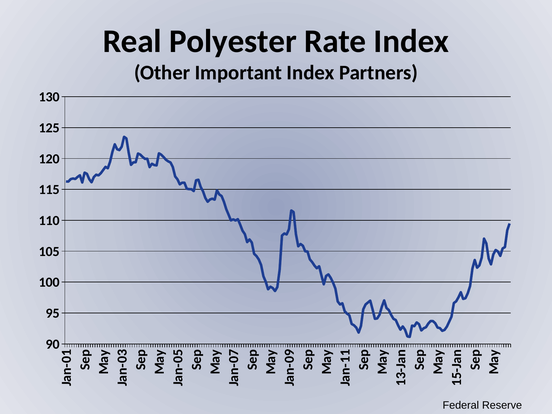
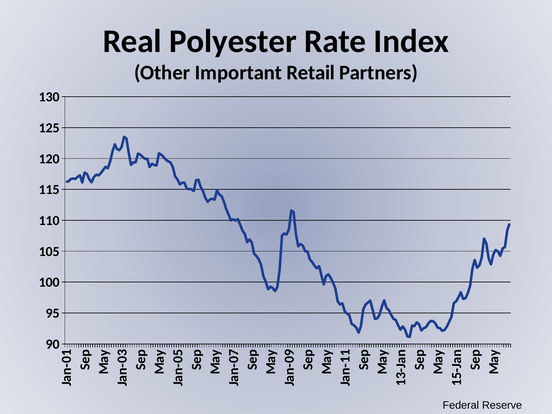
Important Index: Index -> Retail (311, 73)
